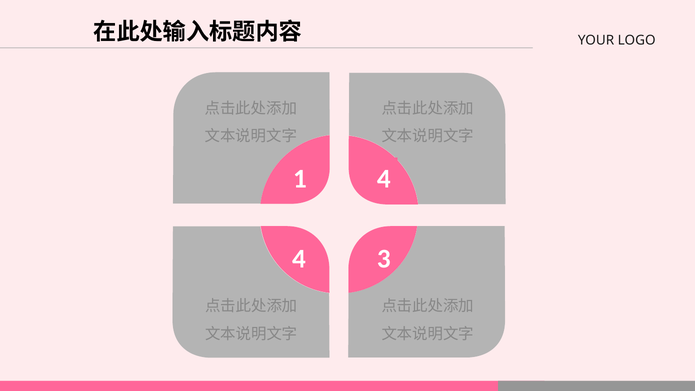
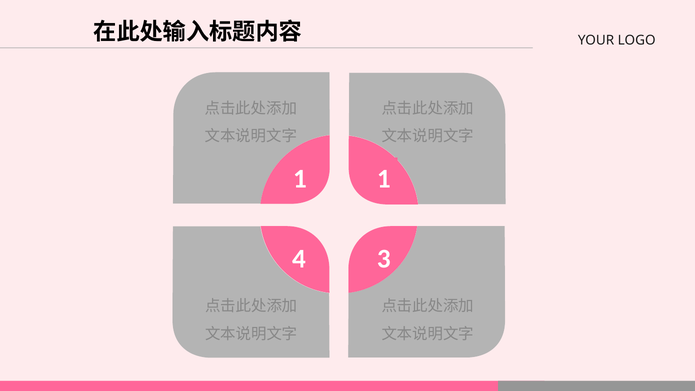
1 4: 4 -> 1 (384, 179)
